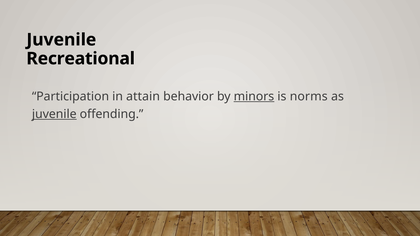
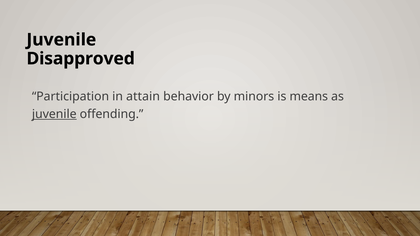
Recreational: Recreational -> Disapproved (81, 59)
minors underline: present -> none (254, 96)
norms: norms -> means (309, 96)
